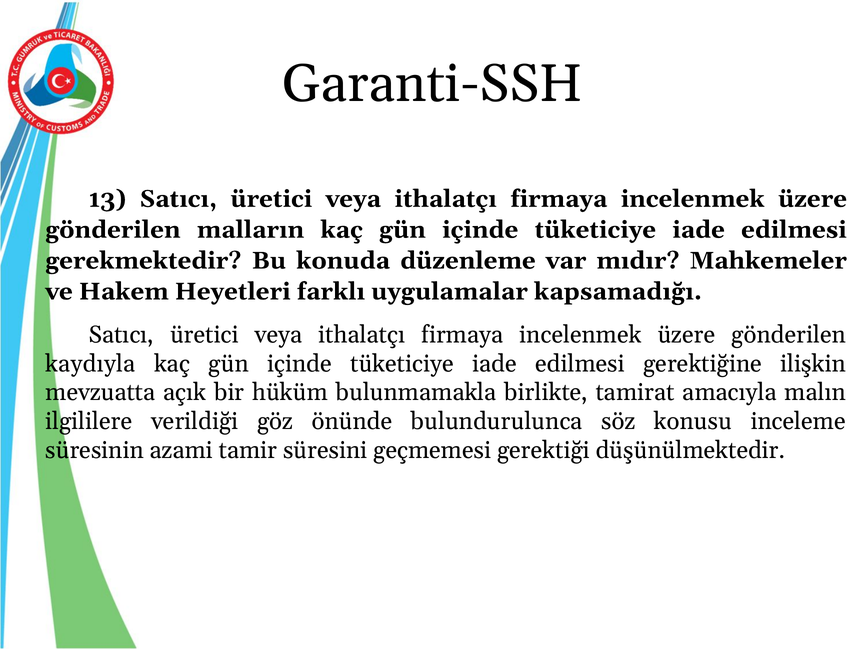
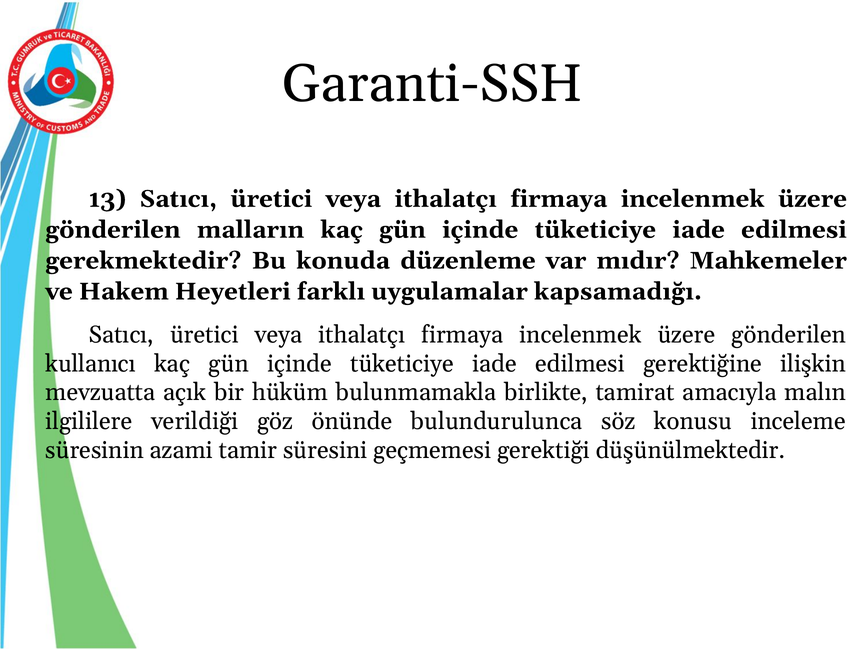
kaydıyla: kaydıyla -> kullanıcı (91, 363)
